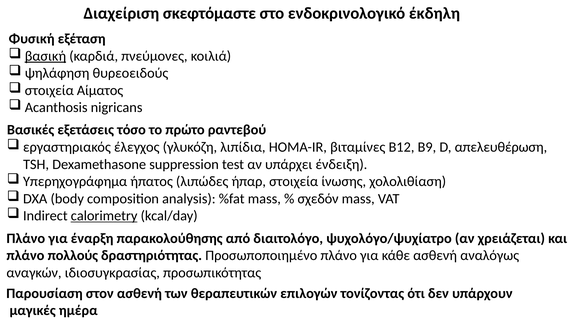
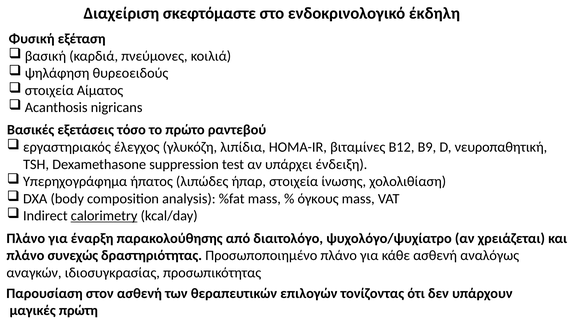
βασική underline: present -> none (45, 56)
απελευθέρωση: απελευθέρωση -> νευροπαθητική (501, 147)
σχεδόν: σχεδόν -> όγκους (318, 198)
πολλούς: πολλούς -> συνεχώς (73, 255)
ημέρα: ημέρα -> πρώτη (78, 310)
